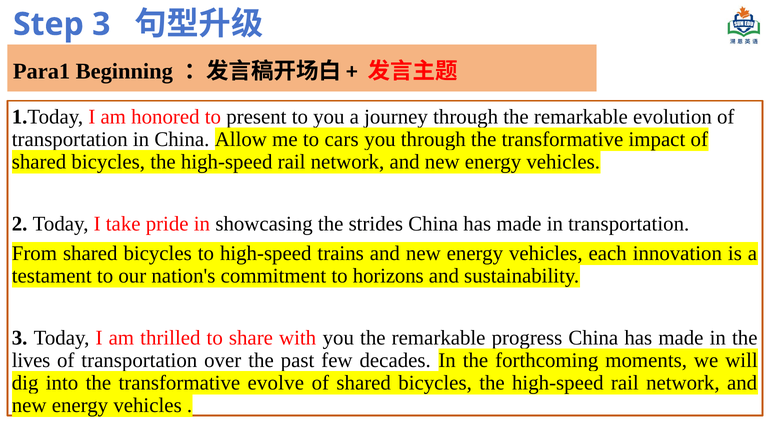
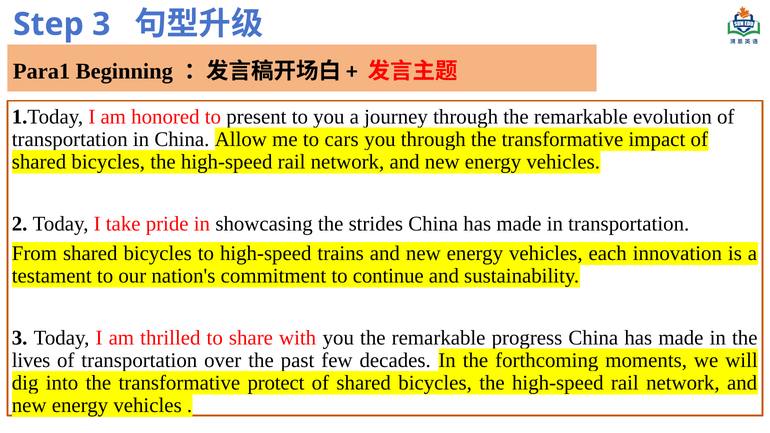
horizons: horizons -> continue (388, 276)
evolve: evolve -> protect (276, 383)
